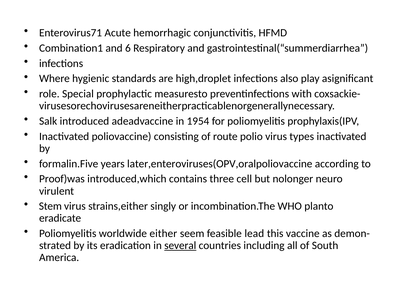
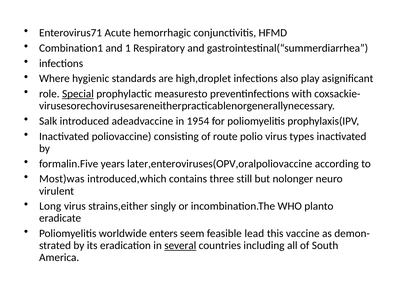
6: 6 -> 1 (128, 48)
Special underline: none -> present (78, 94)
Proof)was: Proof)was -> Most)was (62, 179)
cell: cell -> still (244, 179)
Stem: Stem -> Long (50, 206)
either: either -> enters (163, 233)
